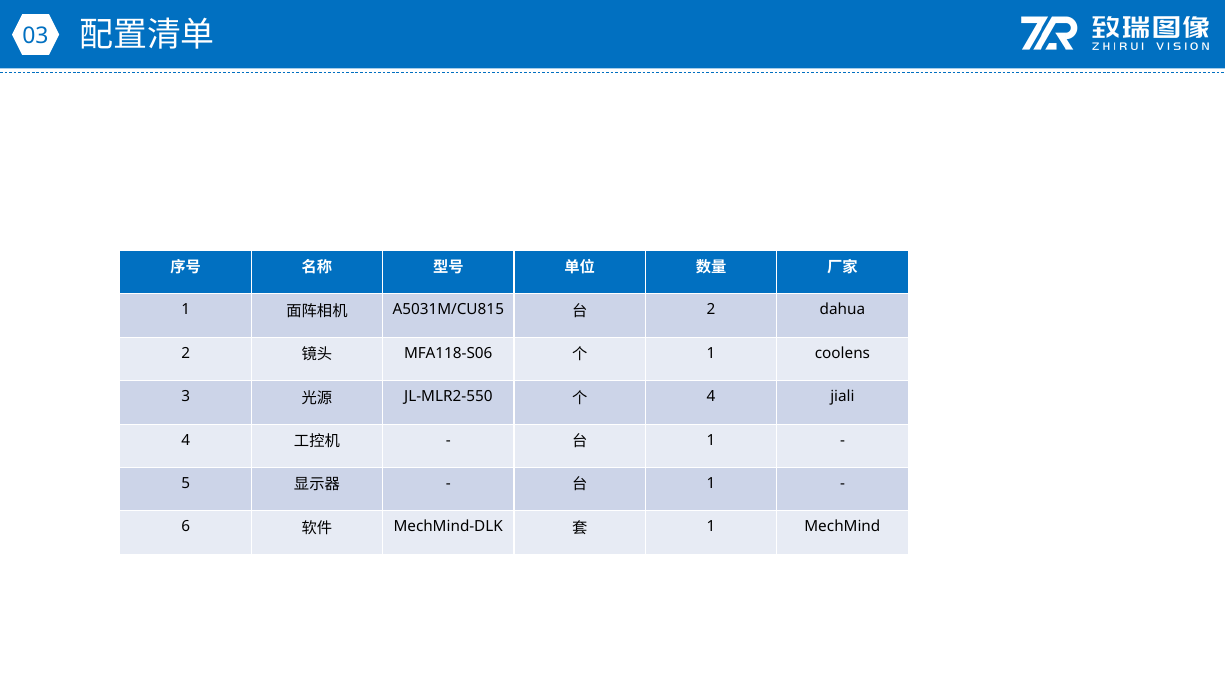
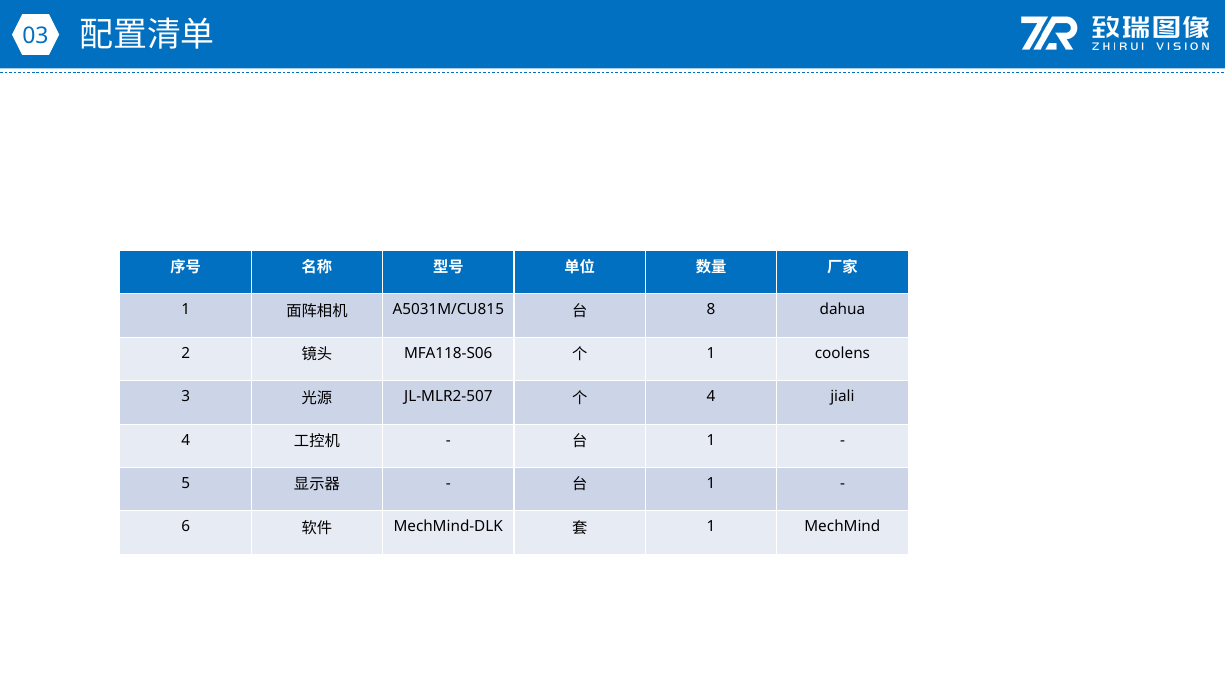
2: 2 -> 8 (711, 310)
JL-MLR2-550: JL-MLR2-550 -> JL-MLR2-507 (448, 397)
